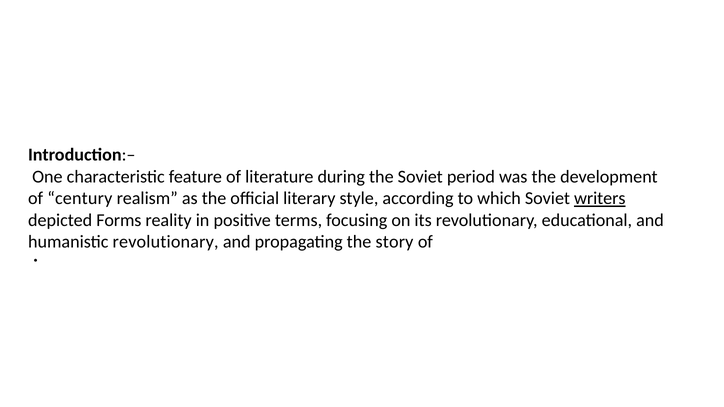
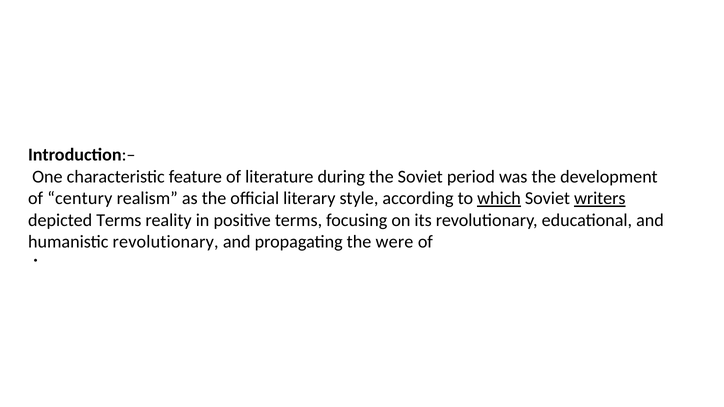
which underline: none -> present (499, 199)
depicted Forms: Forms -> Terms (119, 220)
story: story -> were (394, 242)
